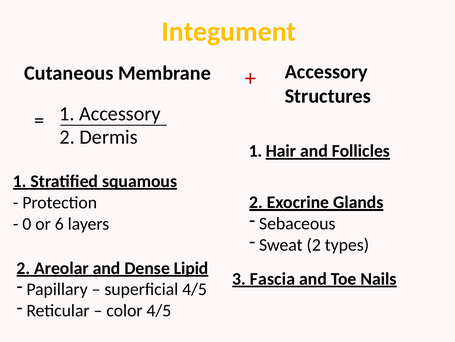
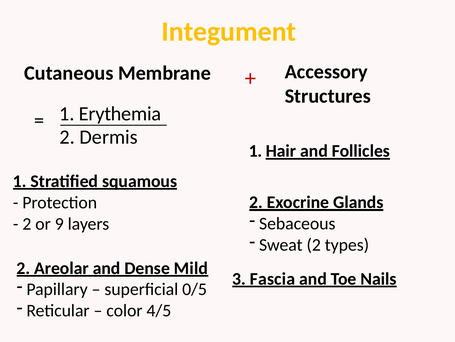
1 Accessory: Accessory -> Erythemia (120, 114)
0: 0 -> 2 (27, 223)
6: 6 -> 9 (59, 223)
Lipid: Lipid -> Mild (191, 268)
superficial 4/5: 4/5 -> 0/5 (195, 289)
